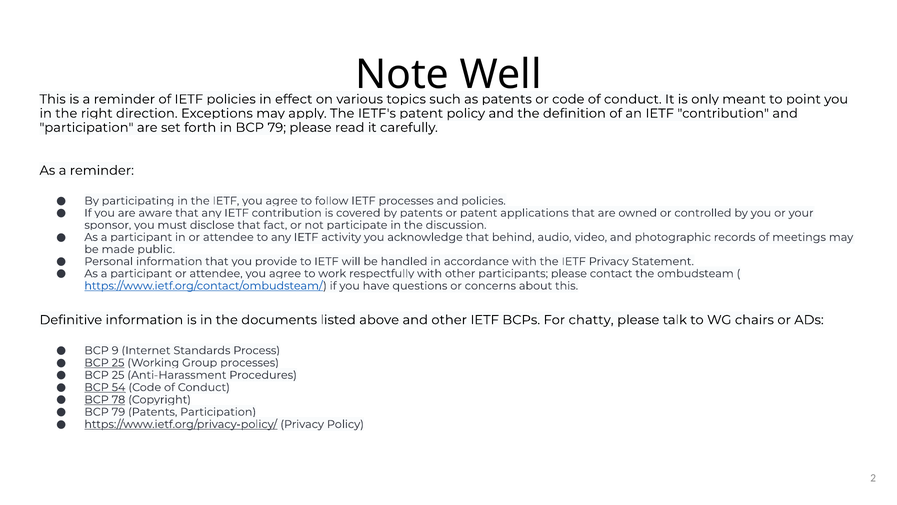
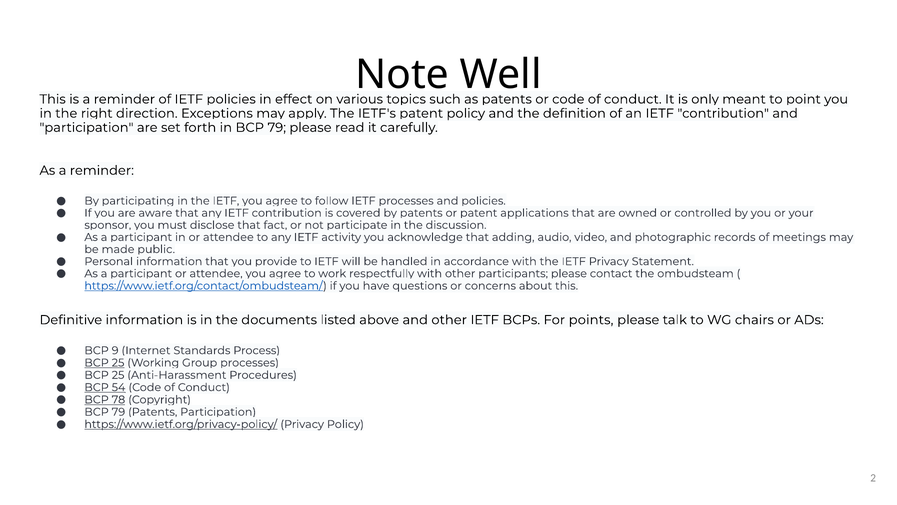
behind: behind -> adding (513, 237)
chatty: chatty -> points (591, 320)
